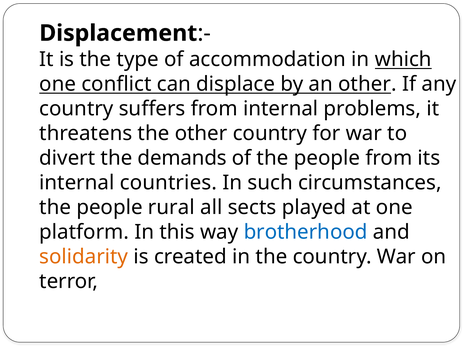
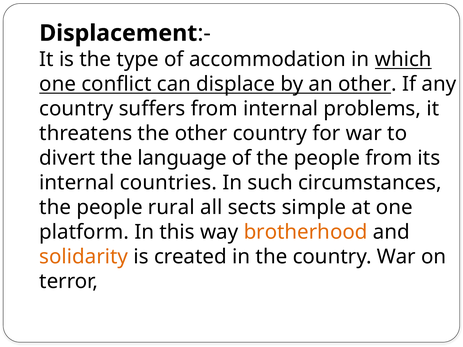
demands: demands -> language (182, 158)
played: played -> simple (314, 207)
brotherhood colour: blue -> orange (306, 232)
